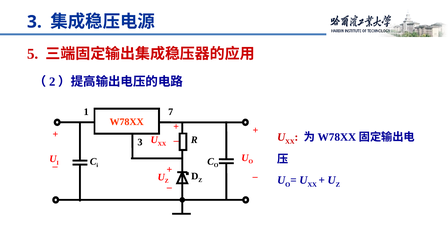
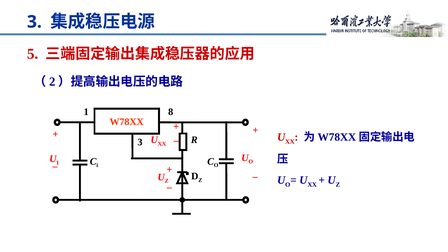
7: 7 -> 8 (171, 112)
